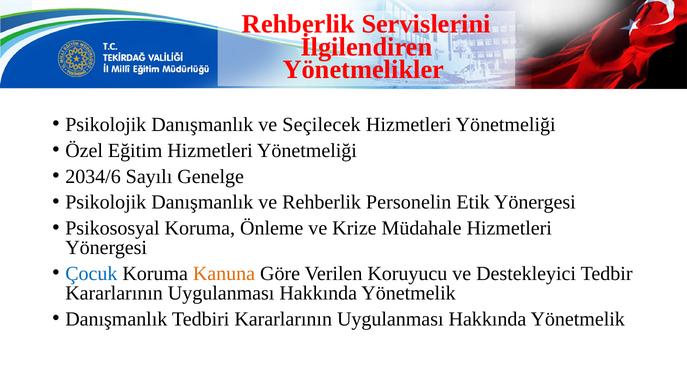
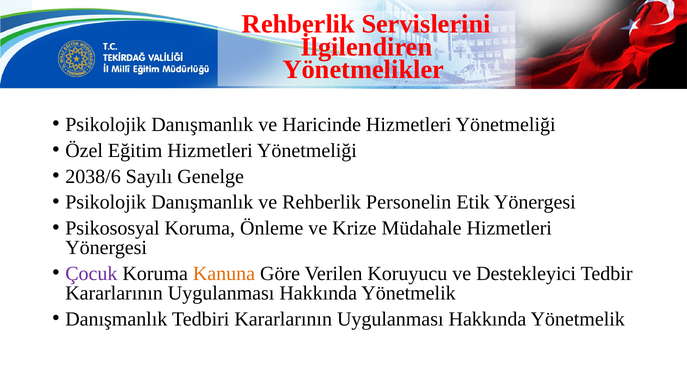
Seçilecek: Seçilecek -> Haricinde (322, 125)
2034/6: 2034/6 -> 2038/6 (93, 177)
Çocuk colour: blue -> purple (91, 274)
